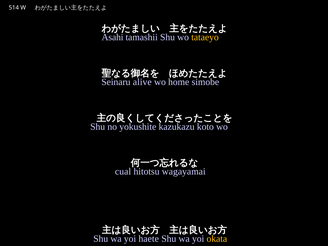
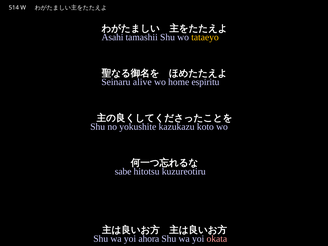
simobe: simobe -> espiritu (205, 82)
cual: cual -> sabe (123, 172)
wagayamai: wagayamai -> kuzureotiru (184, 172)
haete: haete -> ahora (149, 239)
okata colour: yellow -> pink (217, 239)
